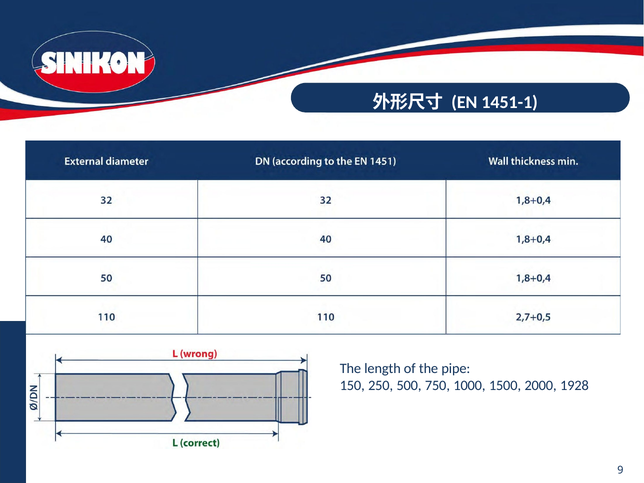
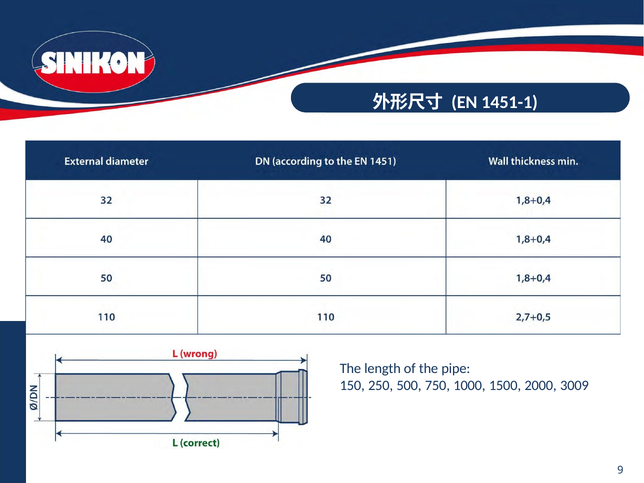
1928: 1928 -> 3009 (574, 386)
